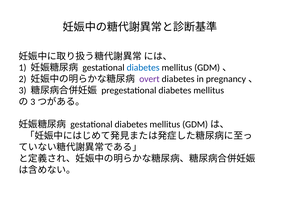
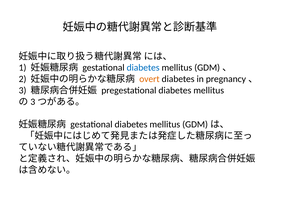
overt colour: purple -> orange (149, 79)
